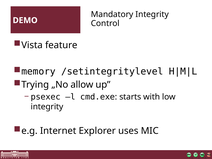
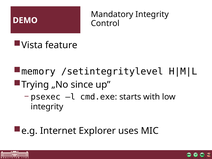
allow: allow -> since (82, 85)
